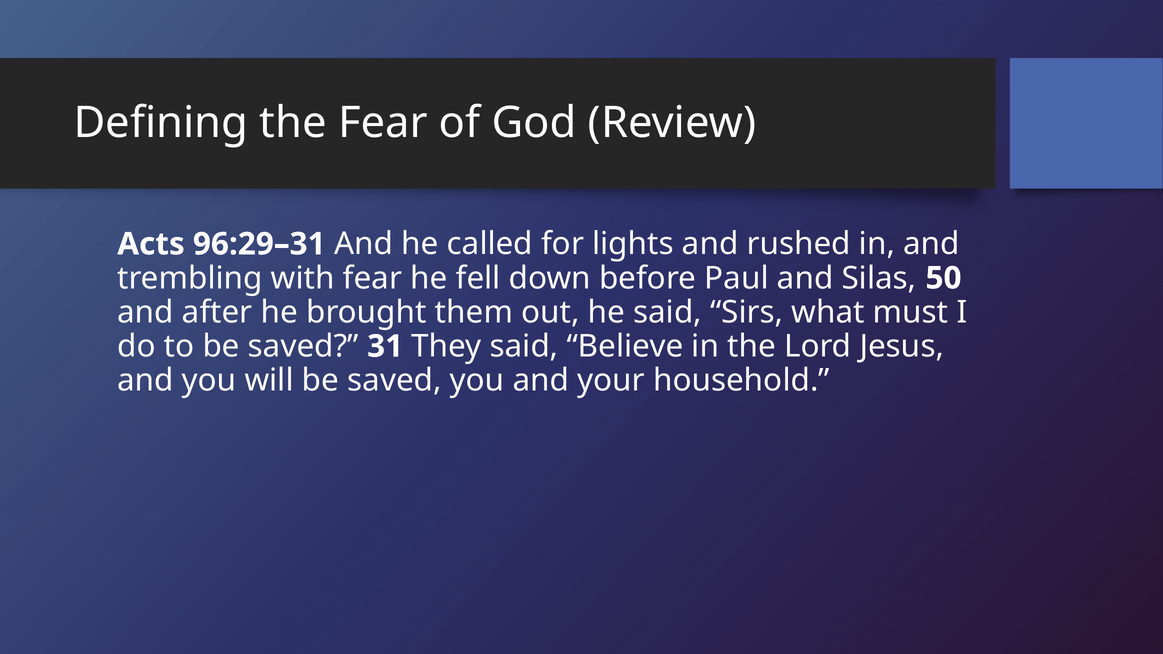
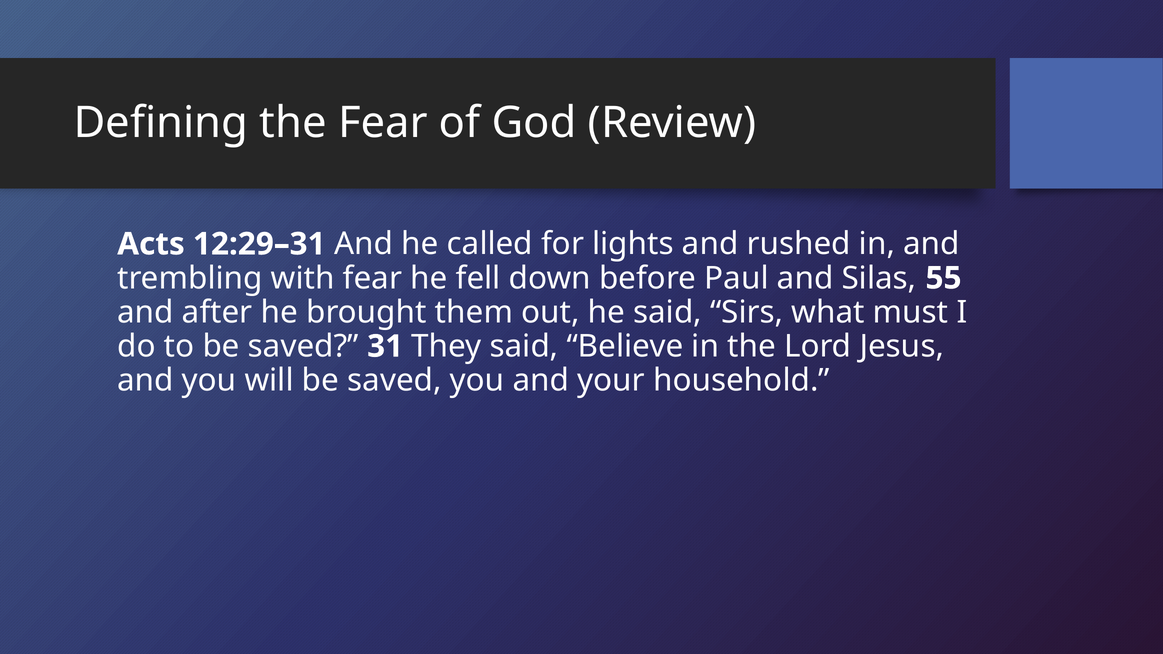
96:29–31: 96:29–31 -> 12:29–31 (259, 244)
50: 50 -> 55 (944, 278)
